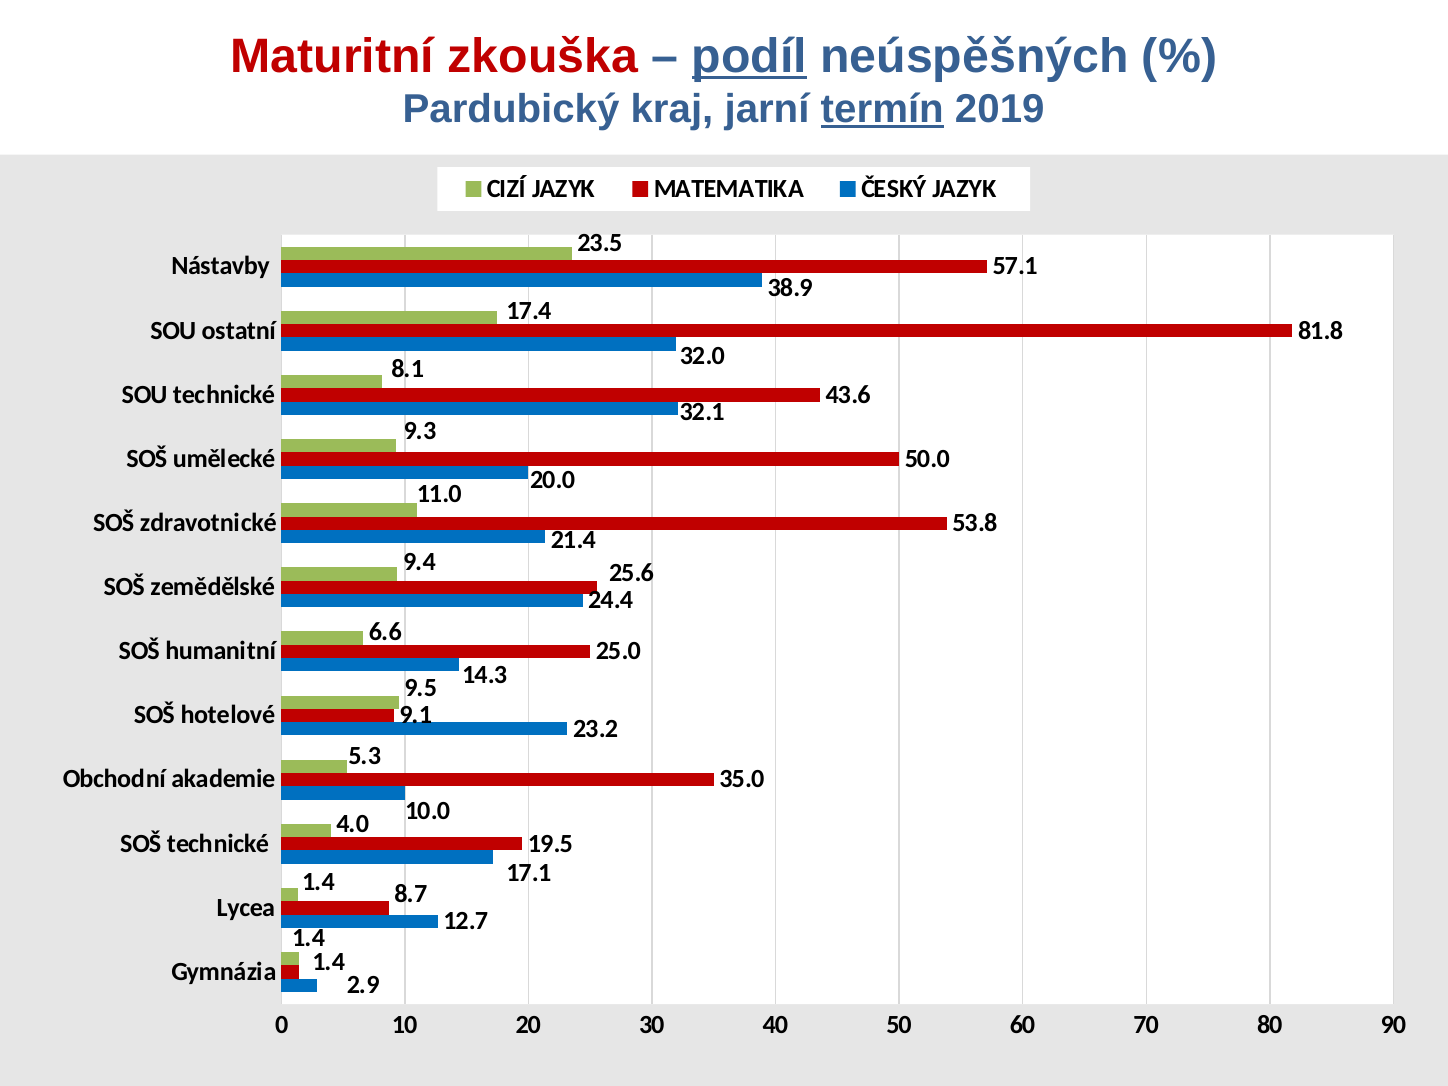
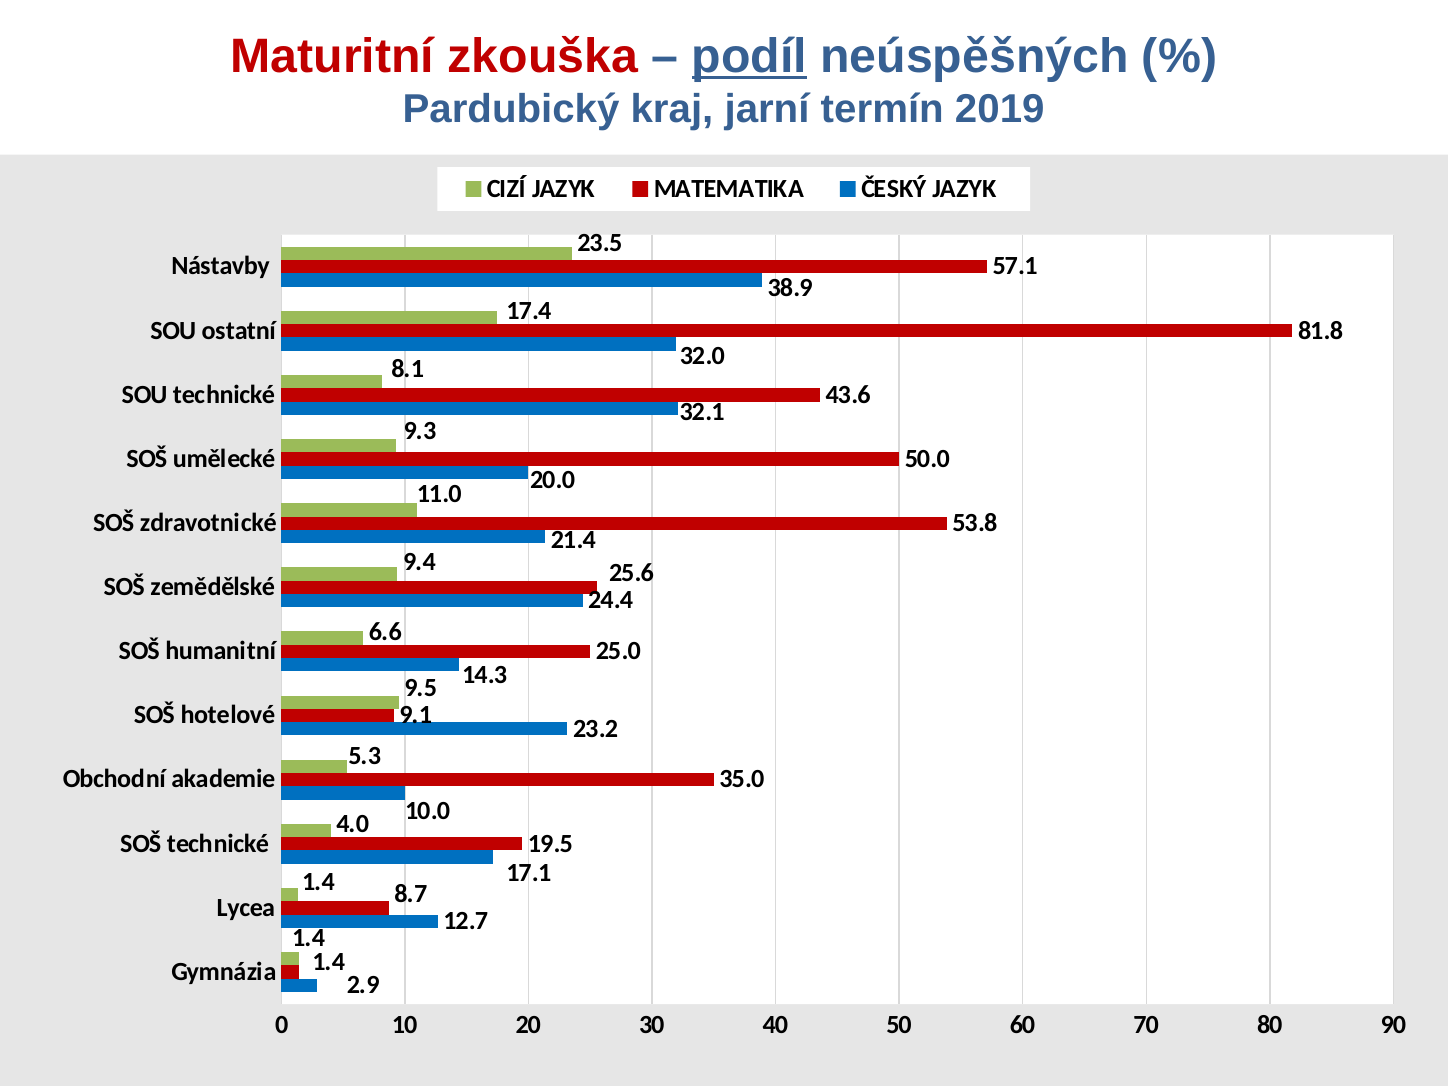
termín underline: present -> none (882, 109)
